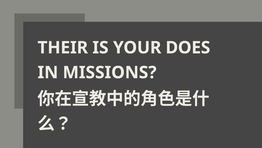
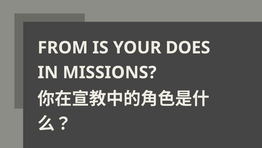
THEIR: THEIR -> FROM (63, 47)
